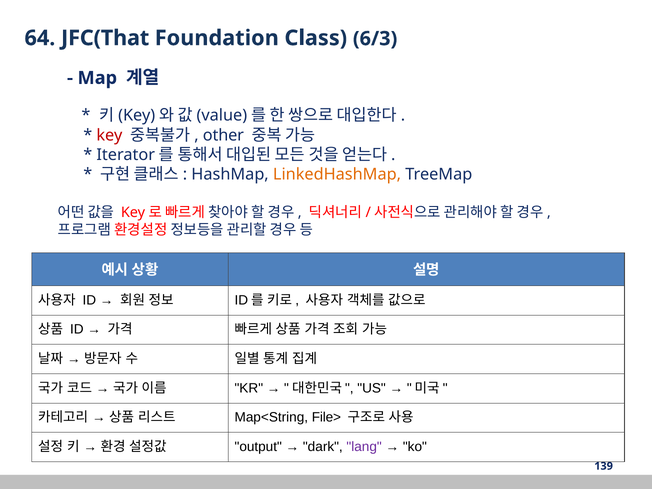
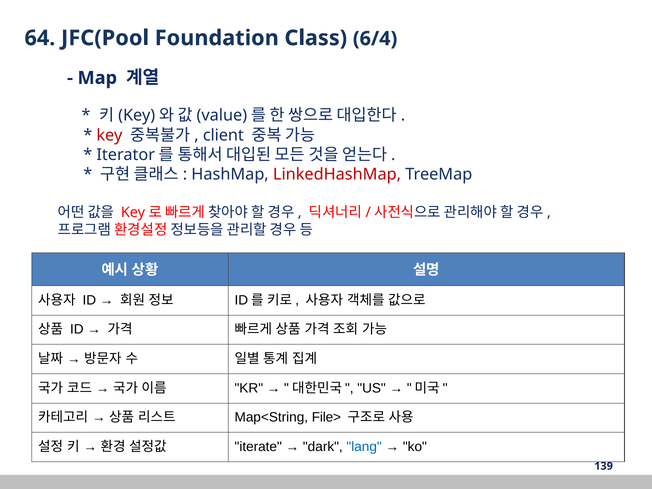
JFC(That: JFC(That -> JFC(Pool (105, 38)
6/3: 6/3 -> 6/4 (375, 39)
other: other -> client (223, 135)
LinkedHashMap colour: orange -> red (337, 175)
output: output -> iterate (258, 447)
lang colour: purple -> blue (364, 447)
